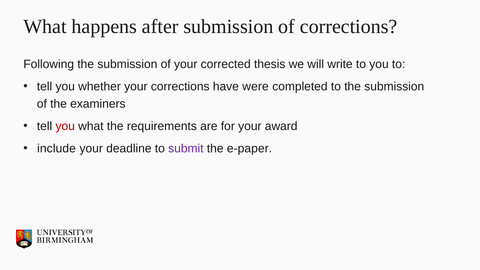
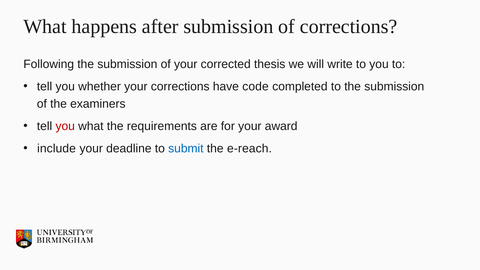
were: were -> code (256, 87)
submit colour: purple -> blue (186, 148)
e-paper: e-paper -> e-reach (249, 148)
